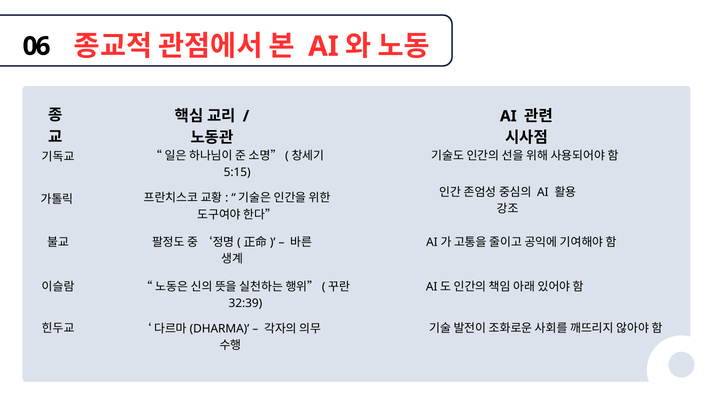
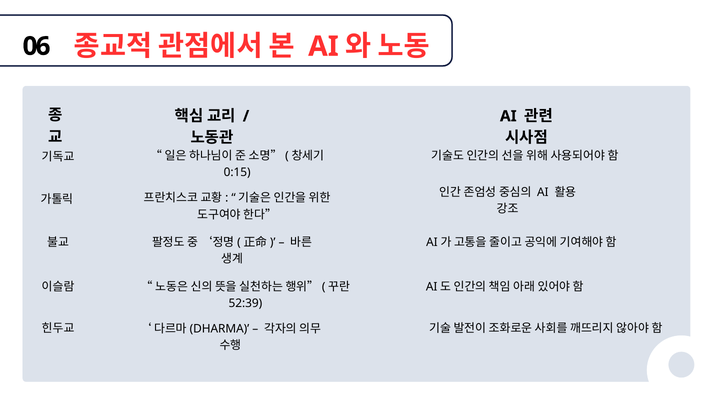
5:15: 5:15 -> 0:15 (237, 172)
32:39: 32:39 -> 52:39 (245, 303)
